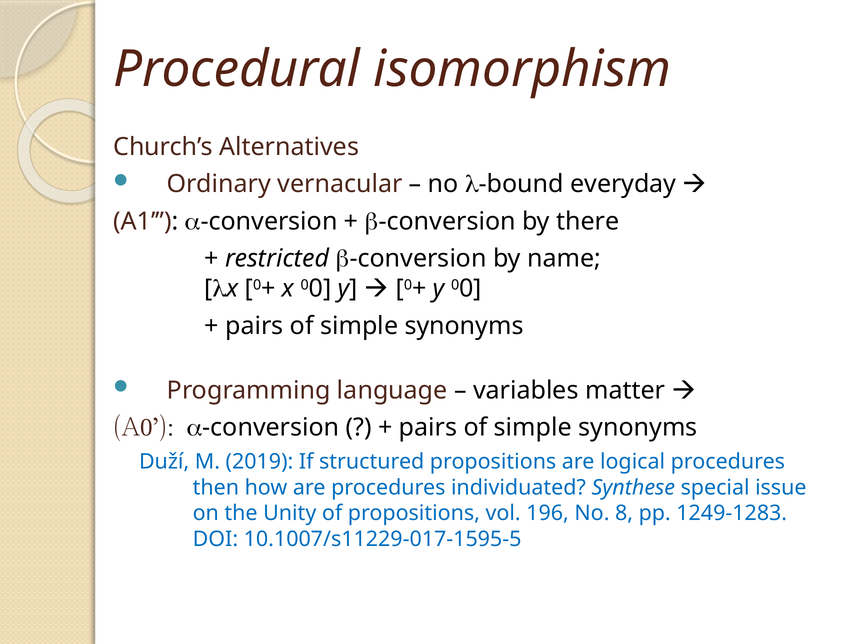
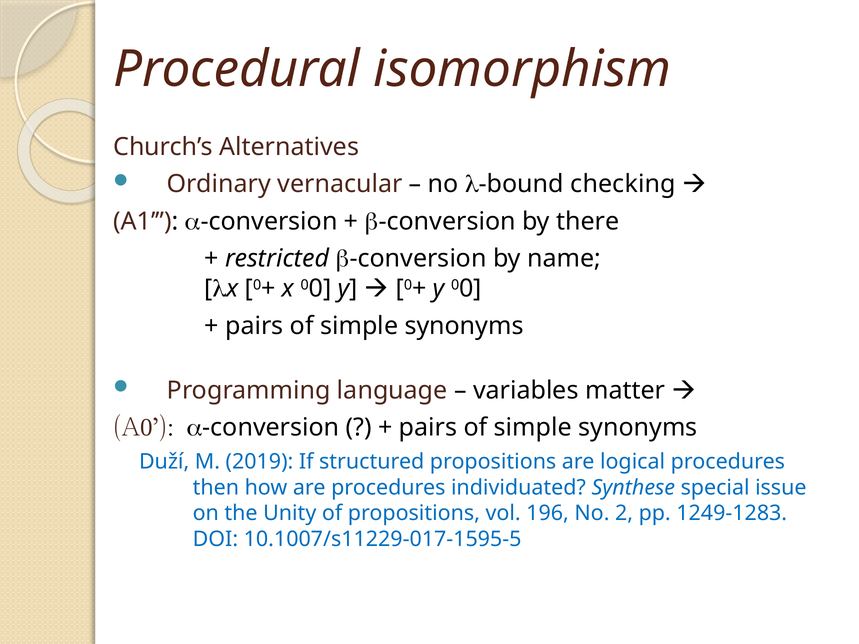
everyday: everyday -> checking (623, 184)
8: 8 -> 2 (624, 513)
